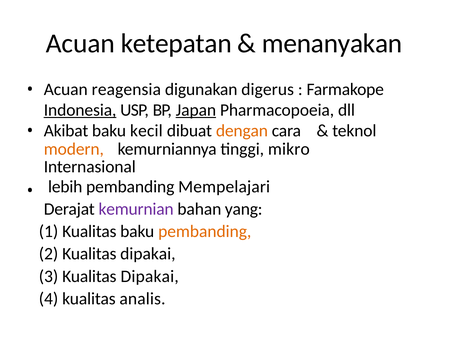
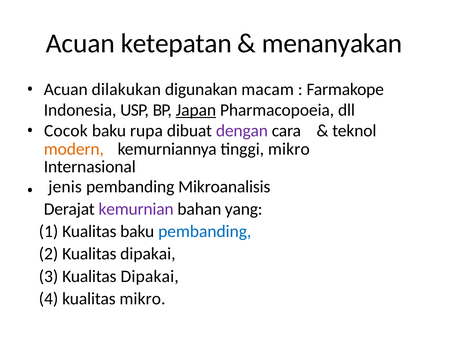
reagensia: reagensia -> dilakukan (126, 89)
digerus: digerus -> macam (268, 89)
Indonesia underline: present -> none (80, 110)
Akibat: Akibat -> Cocok (66, 131)
kecil: kecil -> rupa (146, 131)
dengan colour: orange -> purple (242, 131)
lebih: lebih -> jenis (65, 187)
Mempelajari: Mempelajari -> Mikroanalisis (224, 187)
pembanding colour: orange -> blue (205, 231)
analis: analis -> mikro (142, 298)
